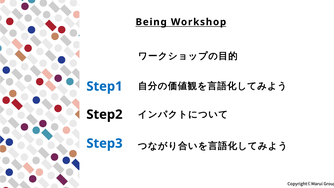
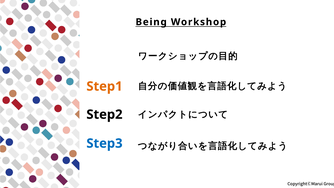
Step1 colour: blue -> orange (104, 86)
